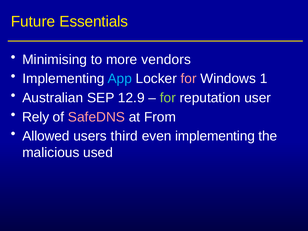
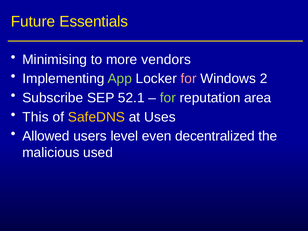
App colour: light blue -> light green (120, 79)
1: 1 -> 2 (264, 79)
Australian: Australian -> Subscribe (53, 98)
12.9: 12.9 -> 52.1 (131, 98)
user: user -> area (258, 98)
Rely: Rely -> This (36, 117)
SafeDNS colour: pink -> yellow (96, 117)
From: From -> Uses (160, 117)
third: third -> level (124, 136)
even implementing: implementing -> decentralized (215, 136)
